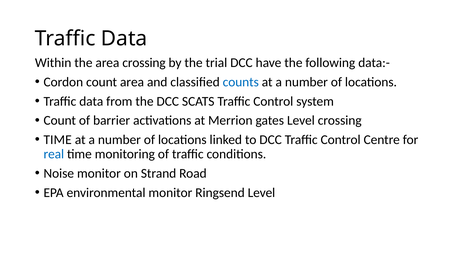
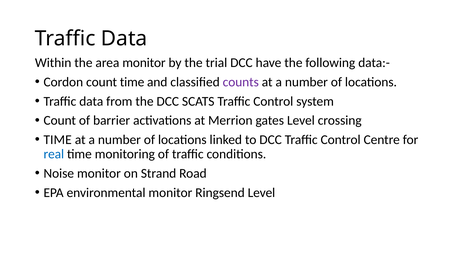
area crossing: crossing -> monitor (144, 63)
count area: area -> time (132, 82)
counts colour: blue -> purple (241, 82)
